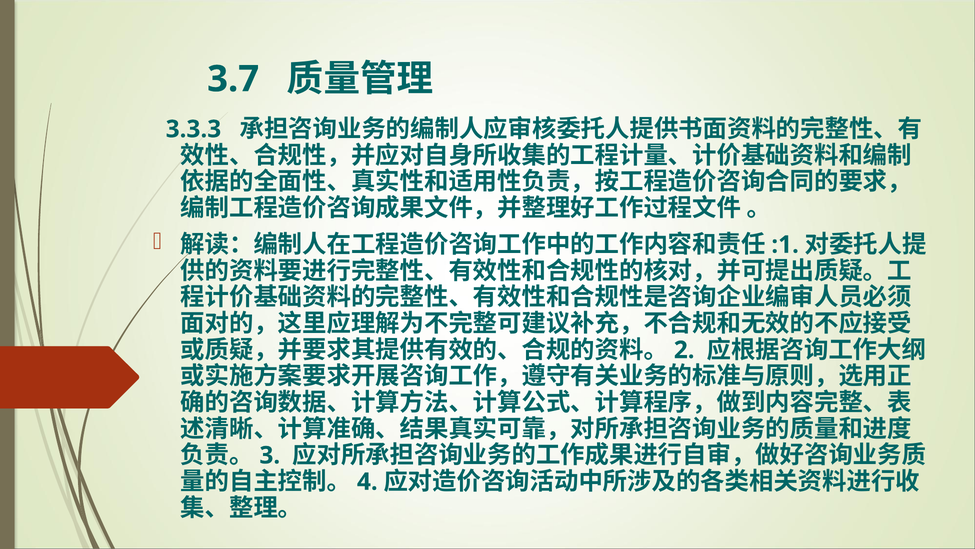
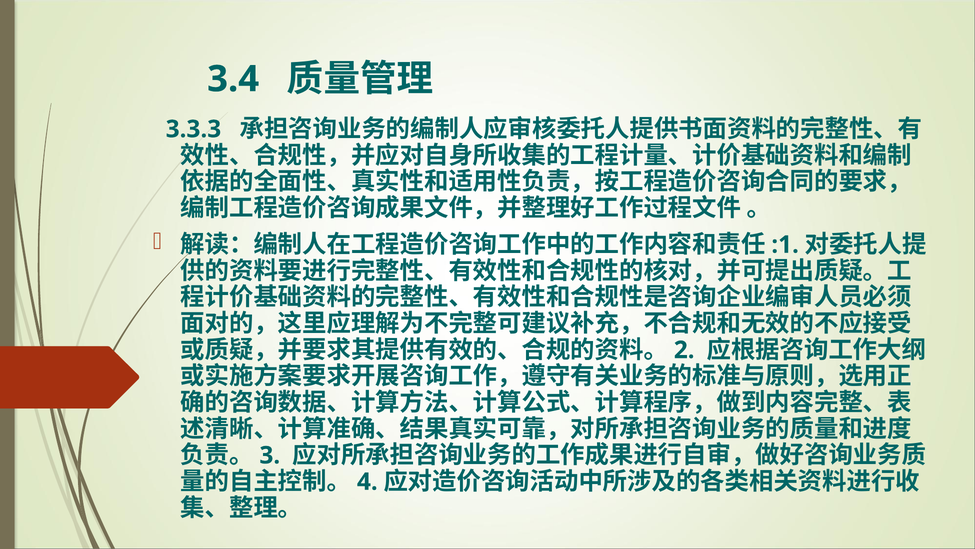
3.7: 3.7 -> 3.4 (233, 79)
